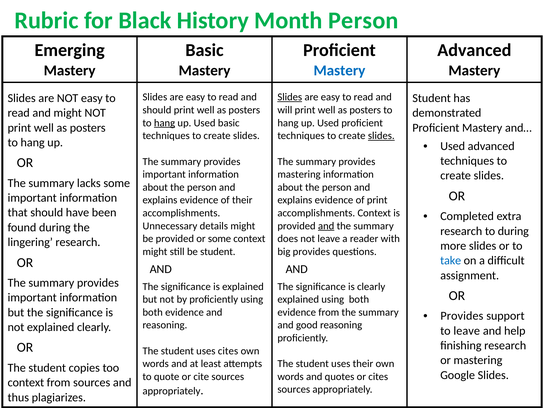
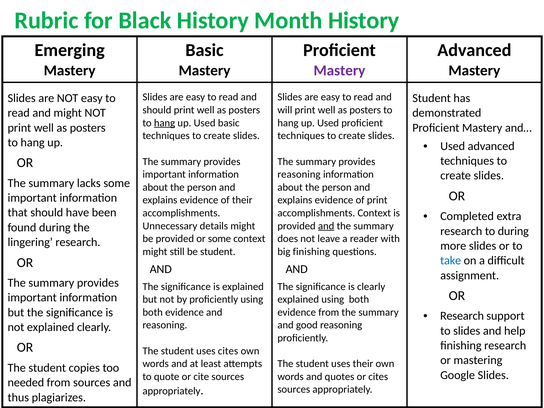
Month Person: Person -> History (364, 20)
Mastery colour: blue -> purple (339, 71)
Slides underline: present -> none (290, 97)
slides underline: present -> none (381, 136)
mastering: mastering -> reasoning (299, 174)
big provides: provides -> finishing (311, 252)
Provides: Provides -> Research (462, 316)
to leave: leave -> slides (467, 331)
context: context -> needed (26, 383)
